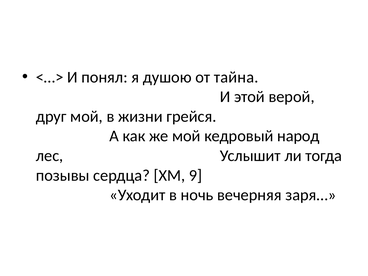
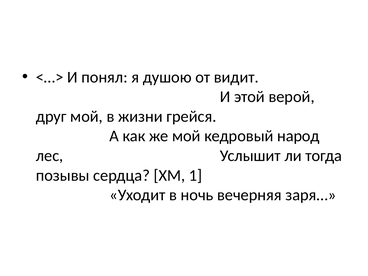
тайна: тайна -> видит (236, 77)
9: 9 -> 1 (195, 175)
